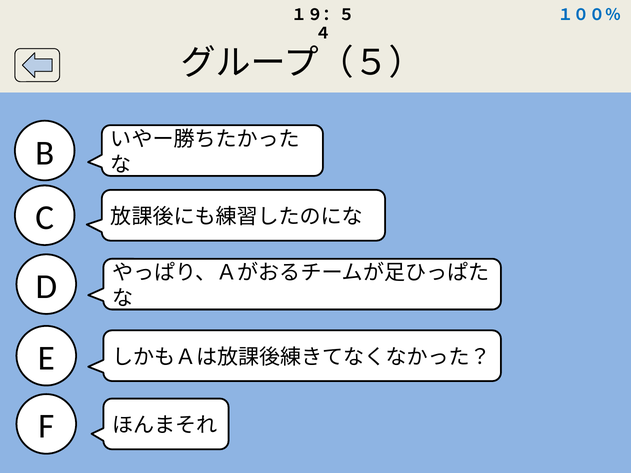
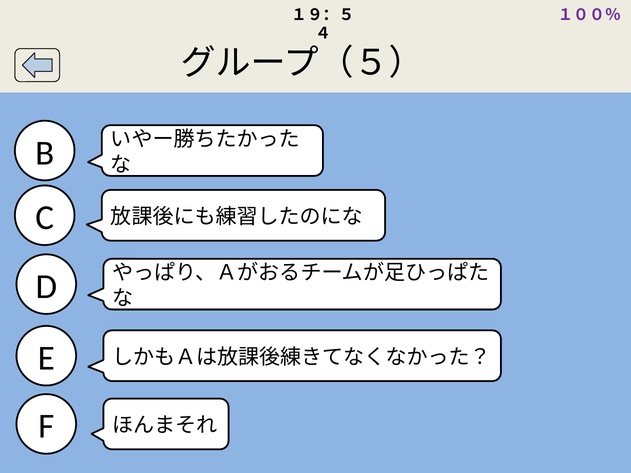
１００％ colour: blue -> purple (589, 15)
